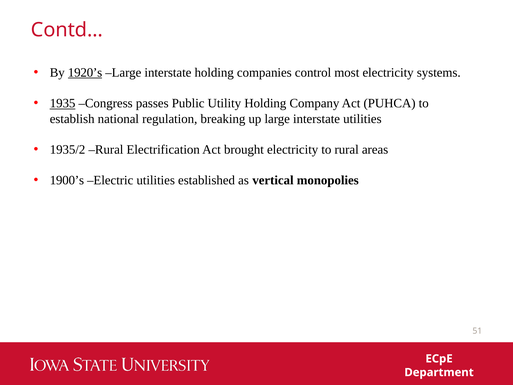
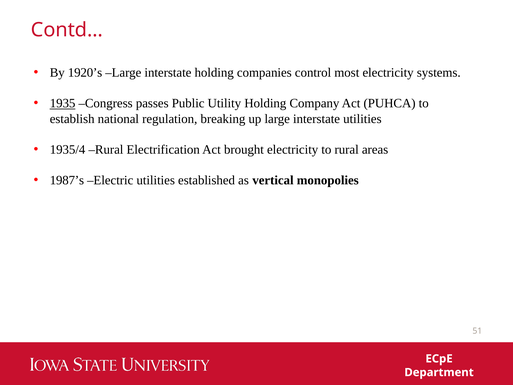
1920’s underline: present -> none (85, 73)
1935/2: 1935/2 -> 1935/4 (68, 149)
1900’s: 1900’s -> 1987’s (67, 180)
